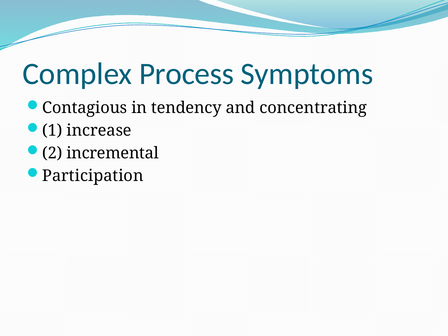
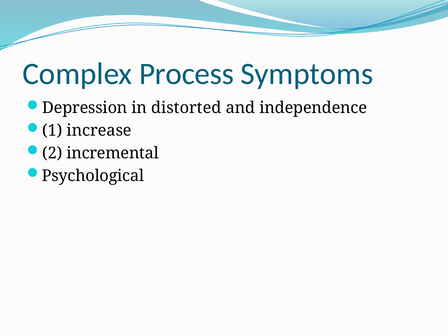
Contagious: Contagious -> Depression (85, 108)
tendency: tendency -> distorted (186, 108)
concentrating: concentrating -> independence (313, 108)
Participation: Participation -> Psychological (93, 176)
